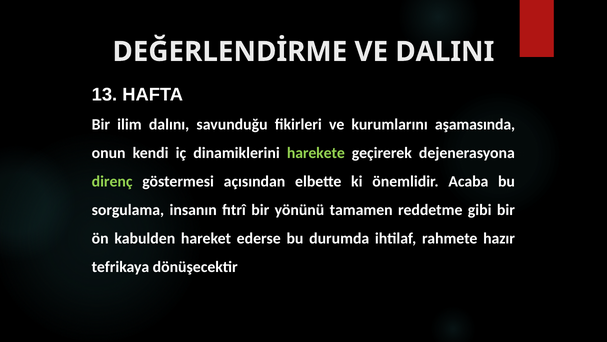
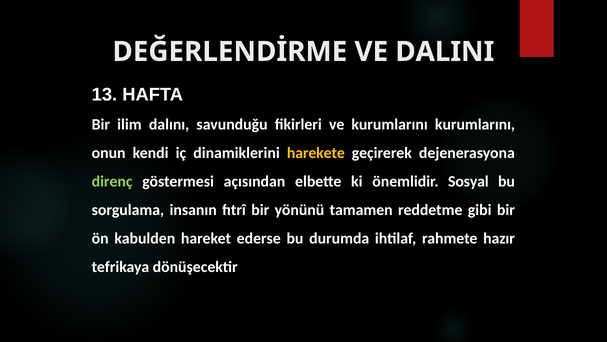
kurumlarını aşamasında: aşamasında -> kurumlarını (475, 124)
harekete colour: light green -> yellow (316, 153)
Acaba: Acaba -> Sosyal (468, 181)
